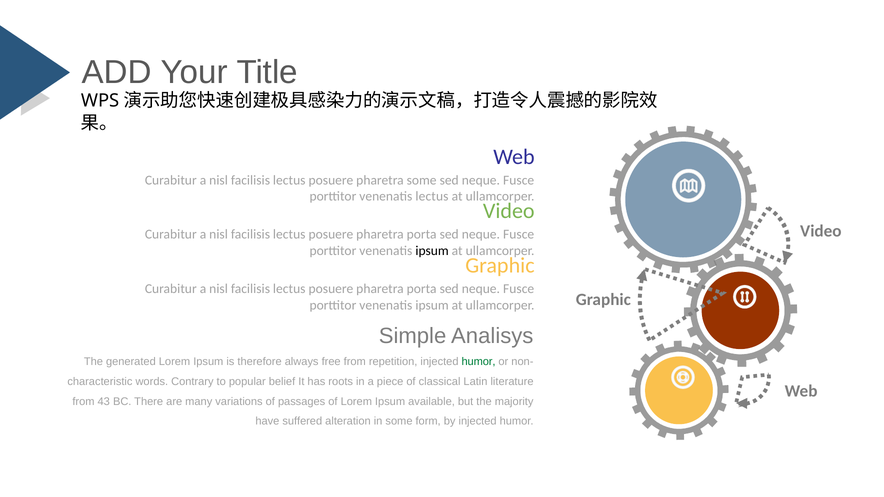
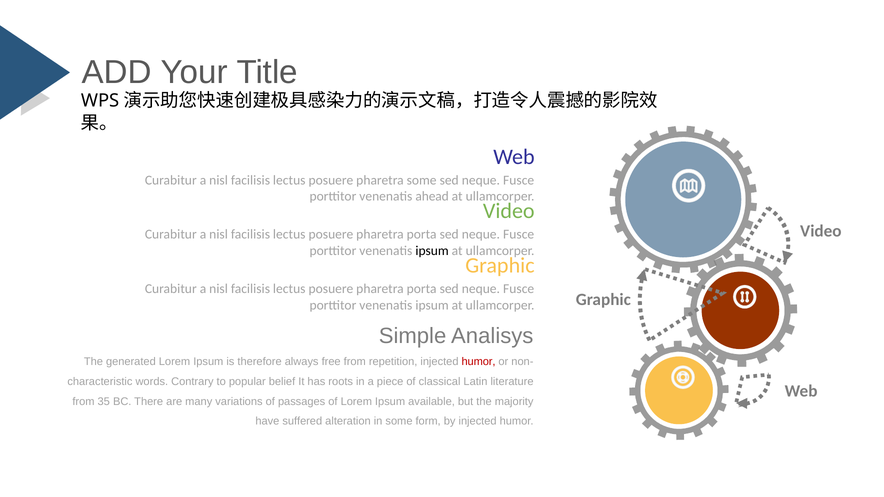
venenatis lectus: lectus -> ahead (432, 196)
humor colour: green -> red (479, 362)
43: 43 -> 35 (104, 402)
